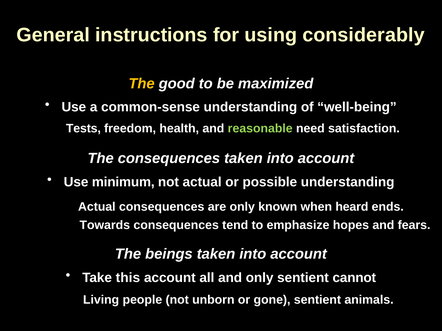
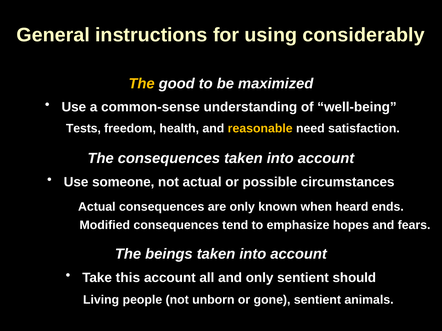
reasonable colour: light green -> yellow (260, 129)
minimum: minimum -> someone (123, 182)
possible understanding: understanding -> circumstances (348, 182)
Towards: Towards -> Modified (105, 225)
cannot: cannot -> should (354, 278)
